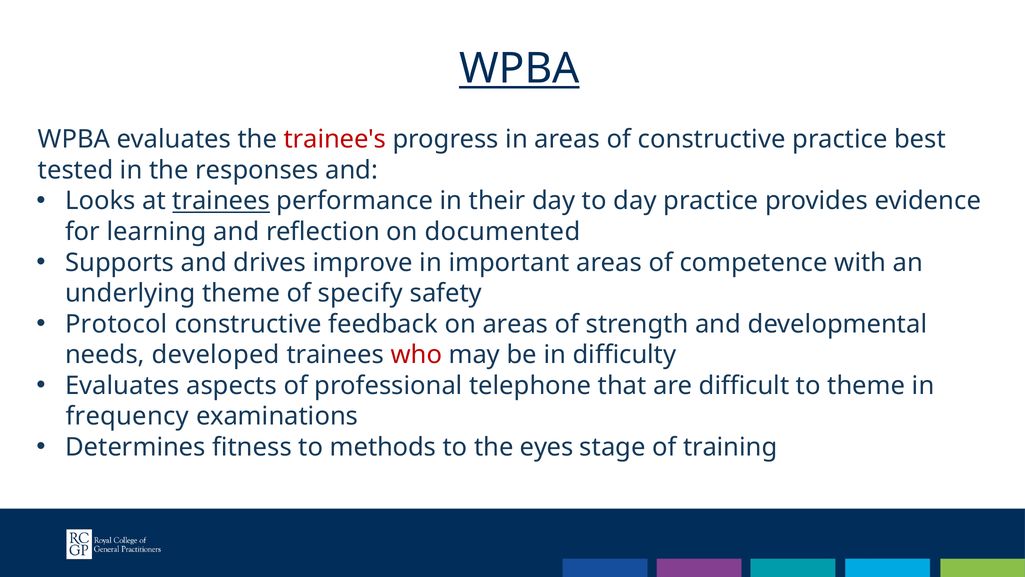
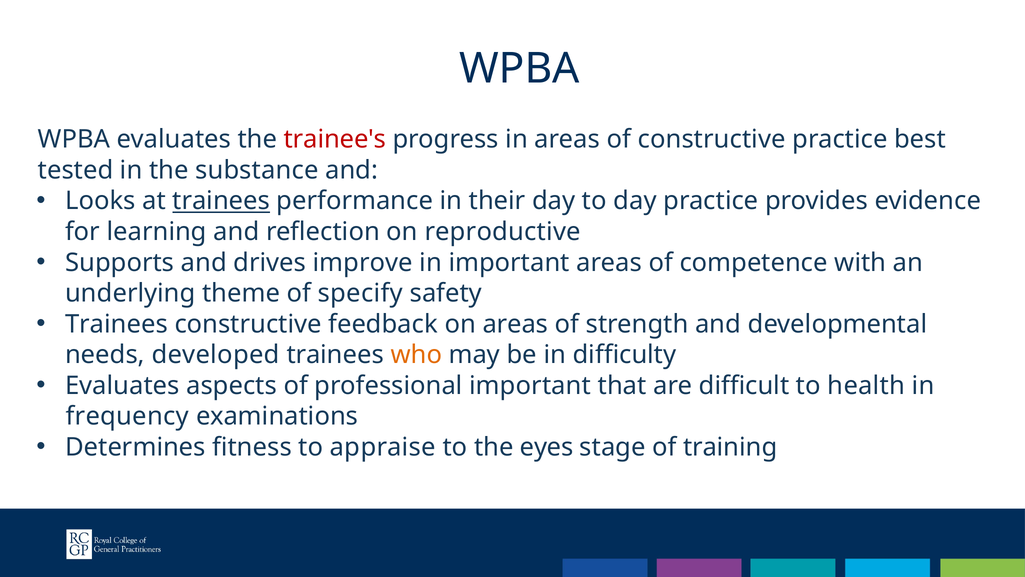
WPBA underline: present -> none (519, 69)
responses: responses -> substance (257, 170)
documented: documented -> reproductive (503, 232)
Protocol: Protocol -> Trainees (117, 324)
who colour: red -> orange (416, 355)
professional telephone: telephone -> important (530, 385)
to theme: theme -> health (866, 385)
methods: methods -> appraise (383, 447)
